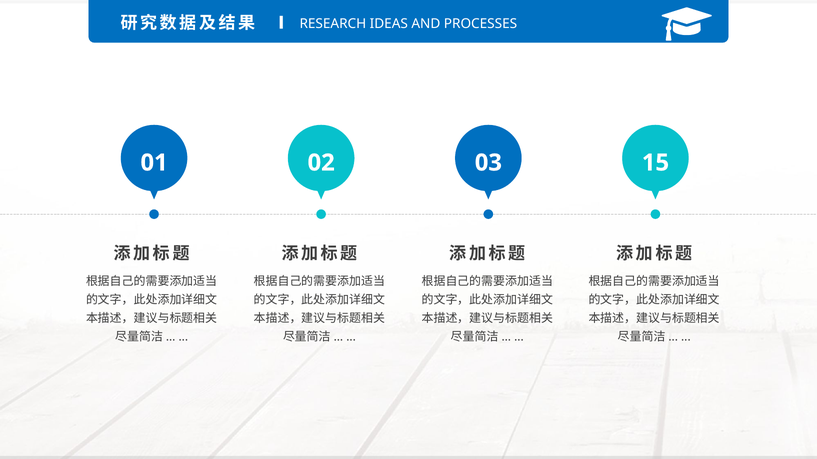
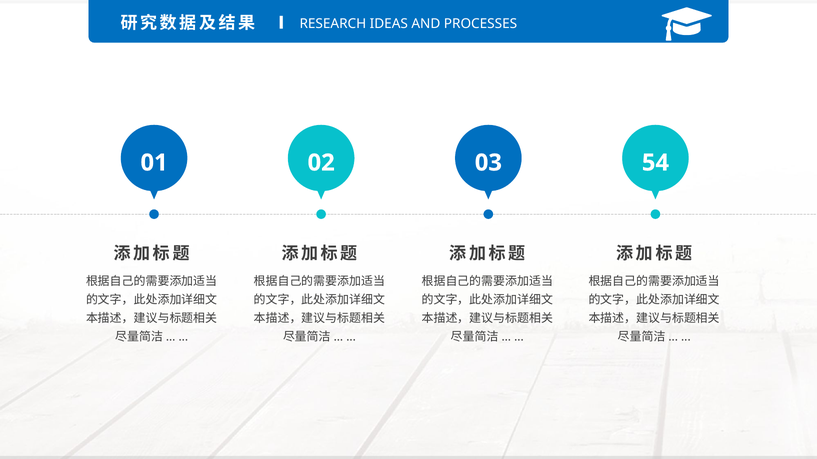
15: 15 -> 54 (655, 163)
